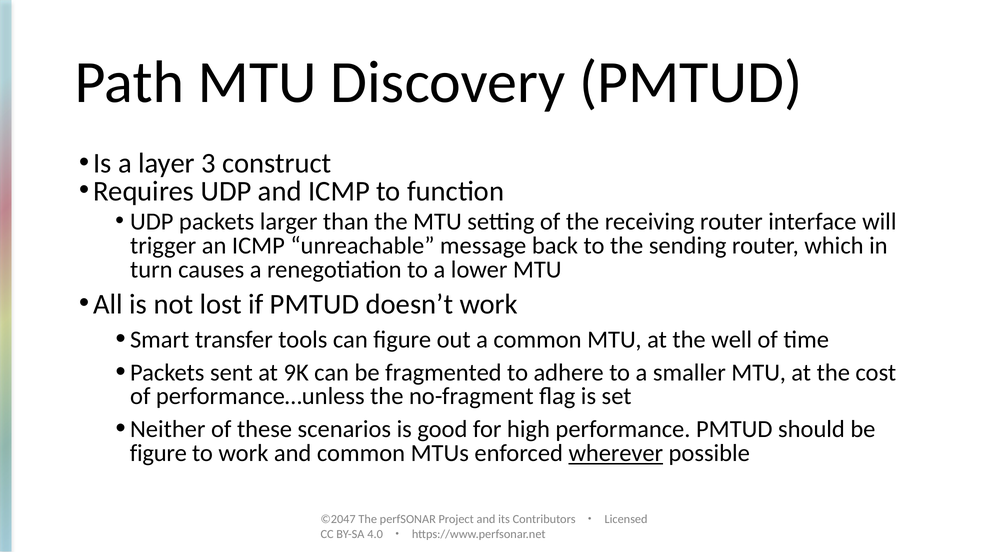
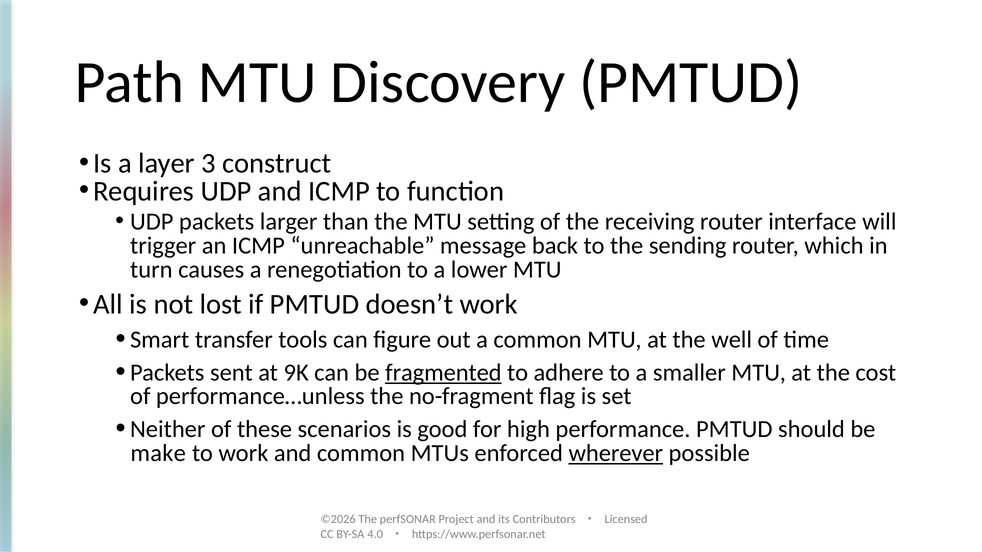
fragmented underline: none -> present (443, 373)
figure: figure -> make (158, 454)
©2047: ©2047 -> ©2026 (338, 520)
